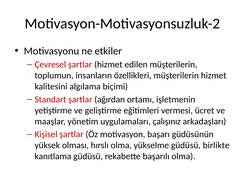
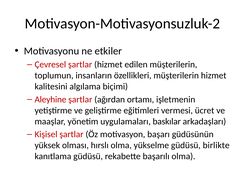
Standart: Standart -> Aleyhine (50, 100)
çalışınız: çalışınız -> baskılar (167, 122)
